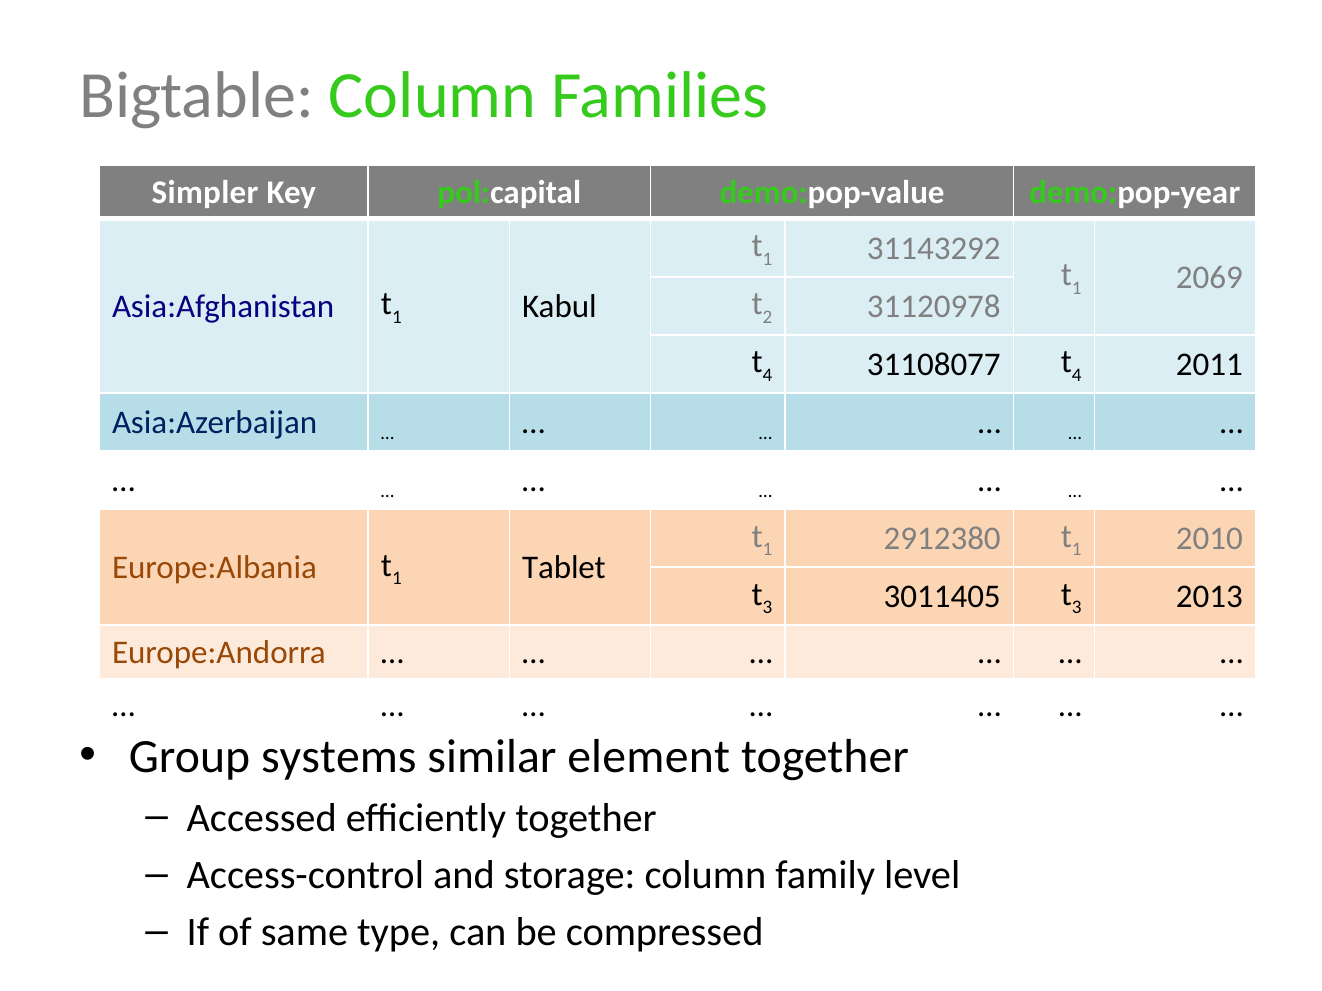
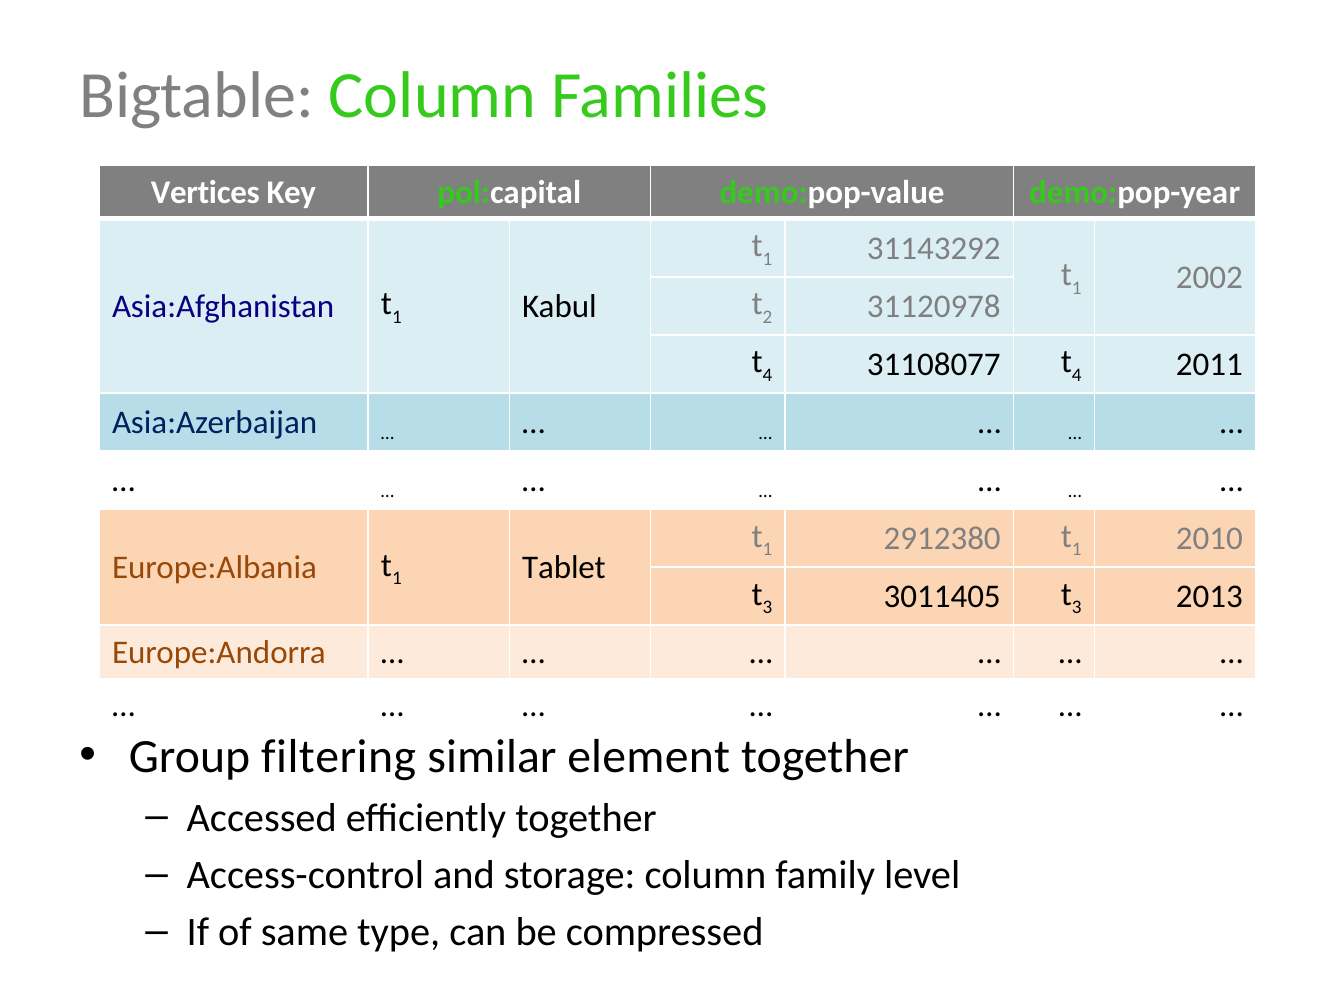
Simpler: Simpler -> Vertices (205, 192)
2069: 2069 -> 2002 (1209, 277)
systems: systems -> filtering (339, 757)
